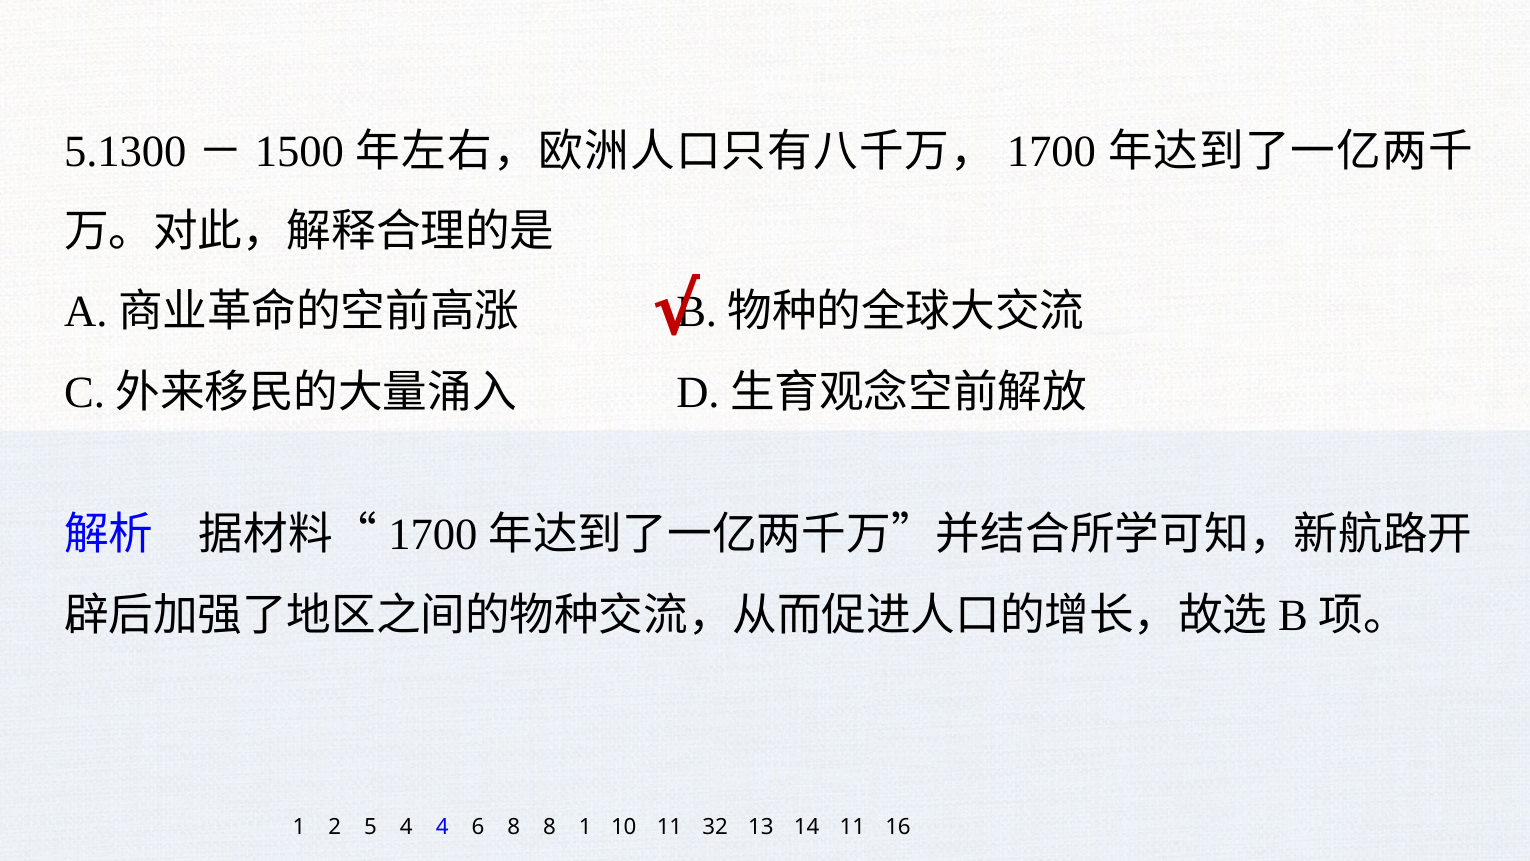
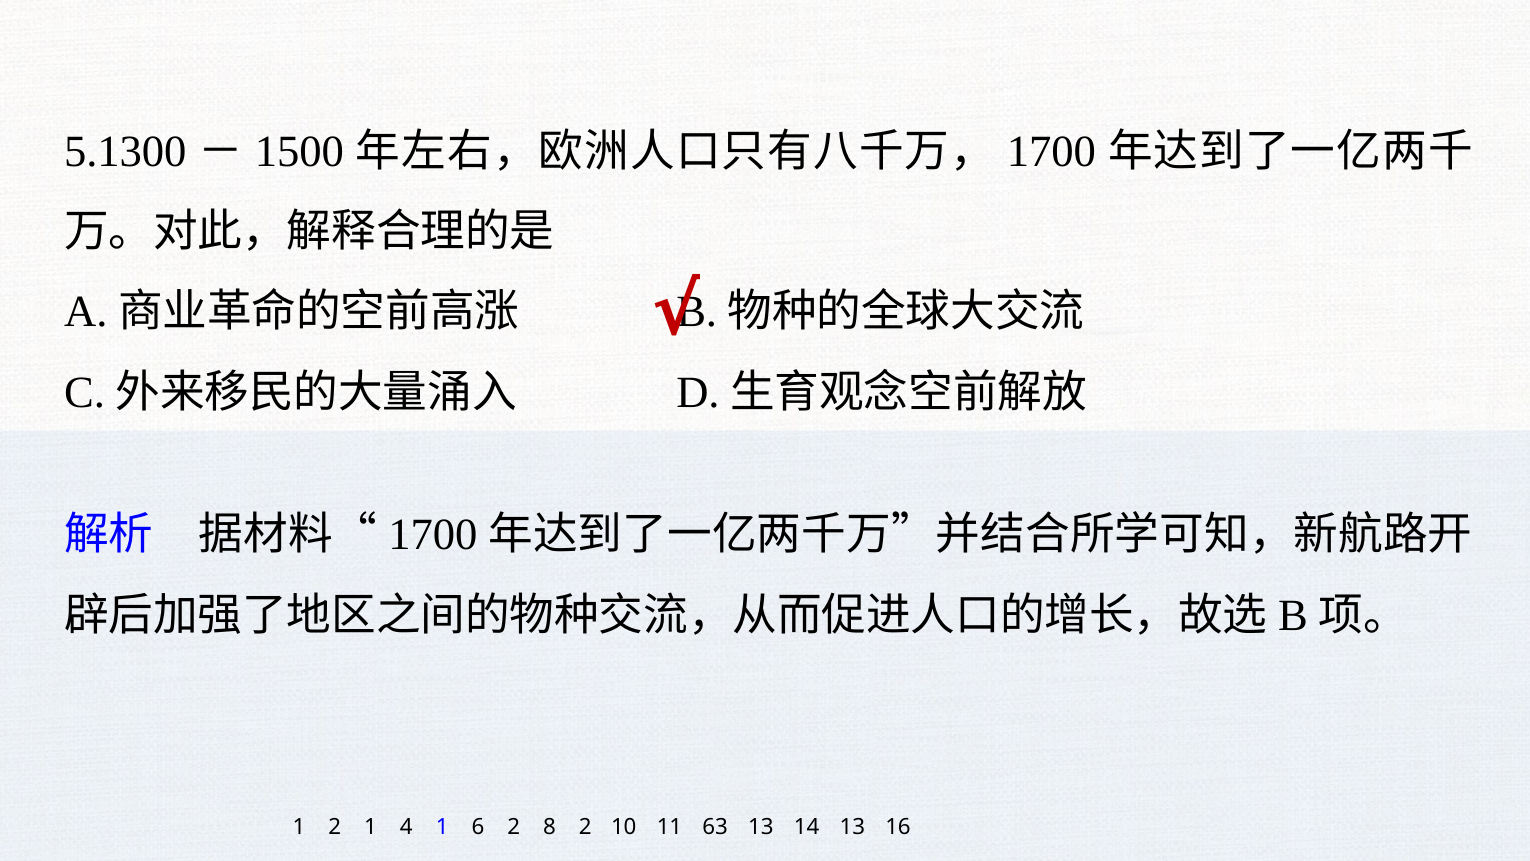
2 5: 5 -> 1 (371, 827)
4 4: 4 -> 1 (442, 827)
6 8: 8 -> 2 (514, 827)
8 1: 1 -> 2 (585, 827)
32: 32 -> 63 (715, 827)
14 11: 11 -> 13 (852, 827)
